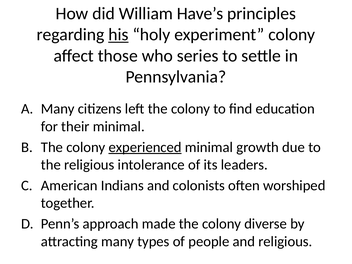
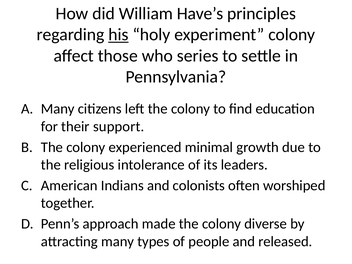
their minimal: minimal -> support (119, 126)
experienced underline: present -> none (145, 147)
and religious: religious -> released (285, 241)
